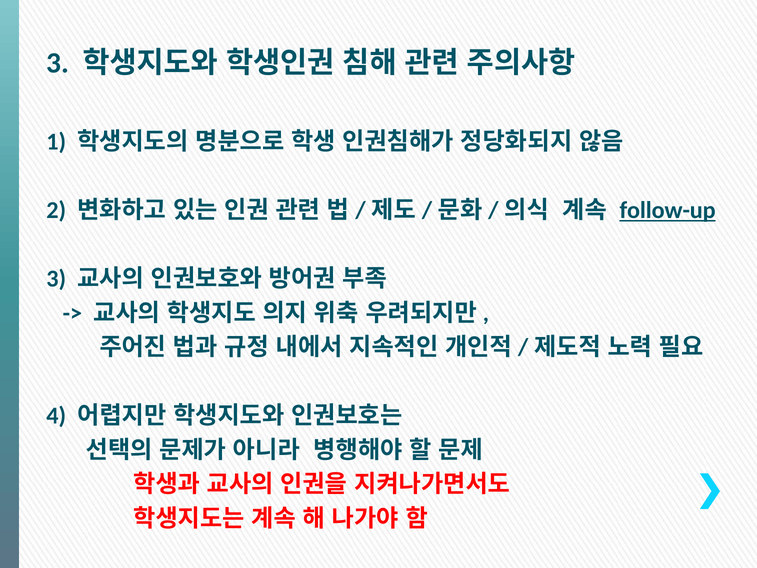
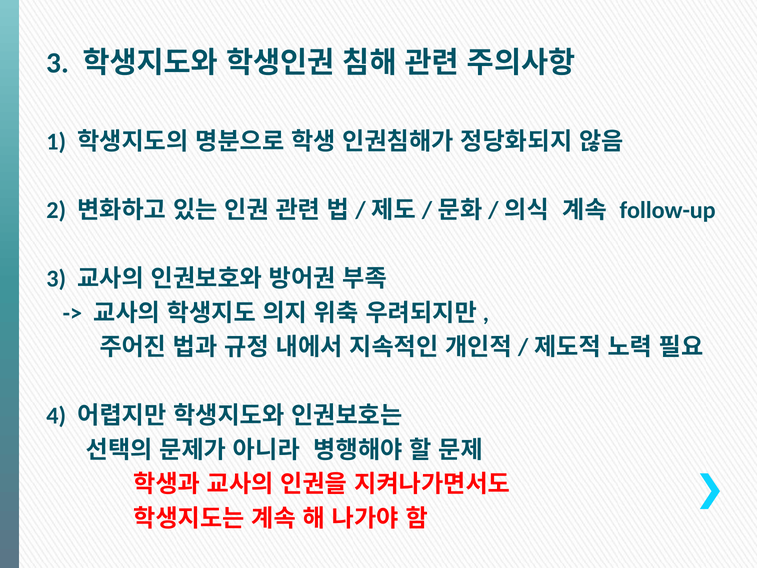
follow-up underline: present -> none (668, 210)
